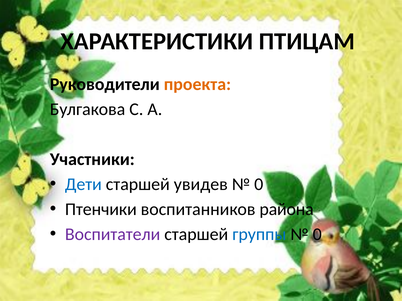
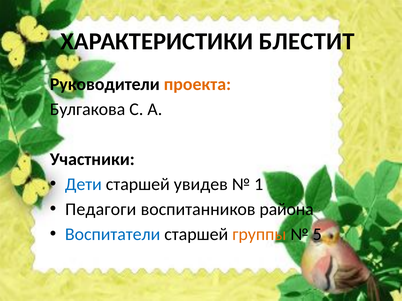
ПТИЦАМ: ПТИЦАМ -> БЛЕСТИТ (307, 41)
0: 0 -> 1 (259, 184)
Птенчики: Птенчики -> Педагоги (101, 210)
Воспитатели colour: purple -> blue (113, 235)
группы colour: blue -> orange (259, 235)
0: 0 -> 5 (317, 235)
